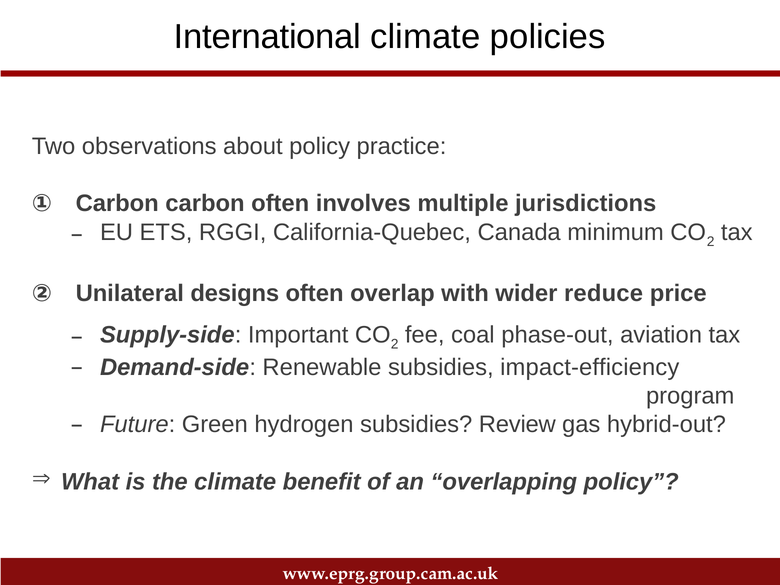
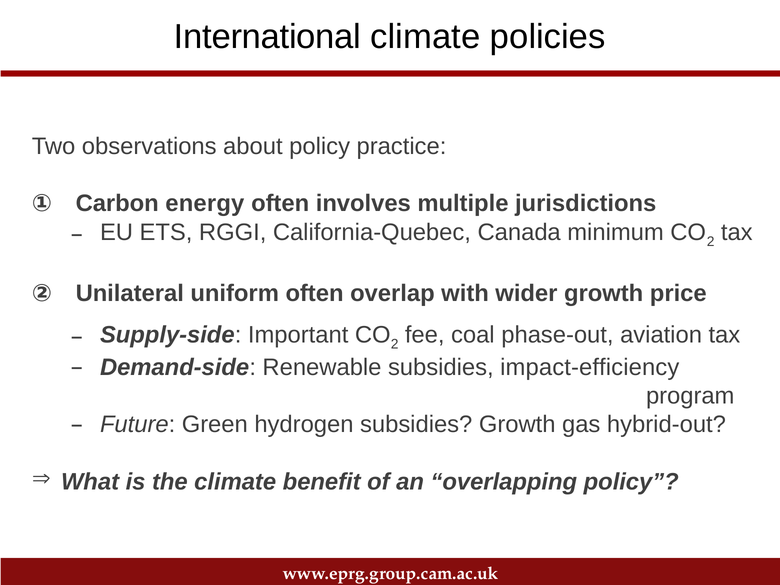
Carbon carbon: carbon -> energy (205, 204)
designs: designs -> uniform (235, 293)
wider reduce: reduce -> growth (604, 293)
subsidies Review: Review -> Growth (517, 425)
